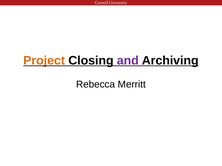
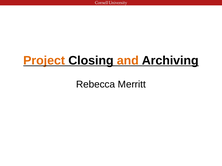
and colour: purple -> orange (128, 61)
